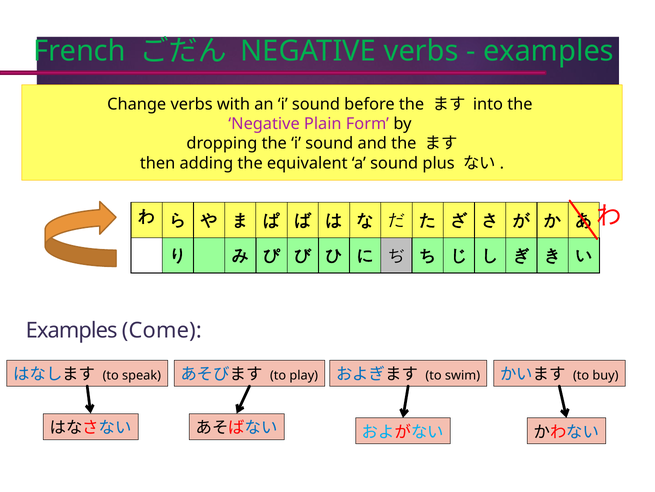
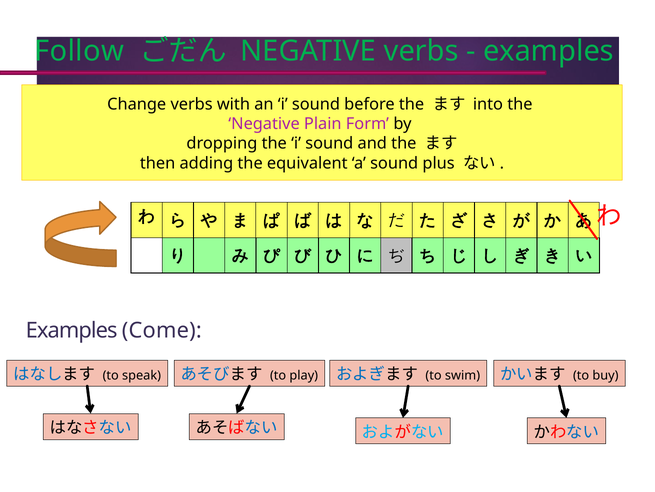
French: French -> Follow (79, 51)
